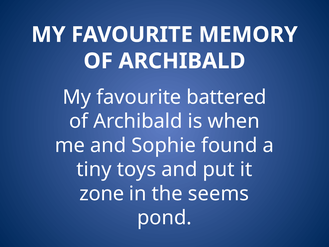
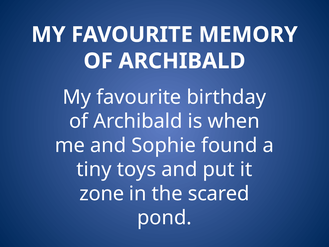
battered: battered -> birthday (226, 97)
seems: seems -> scared (219, 193)
